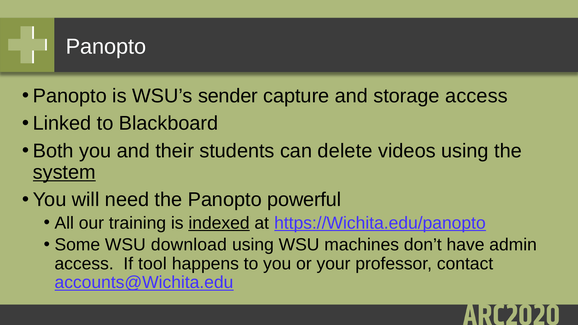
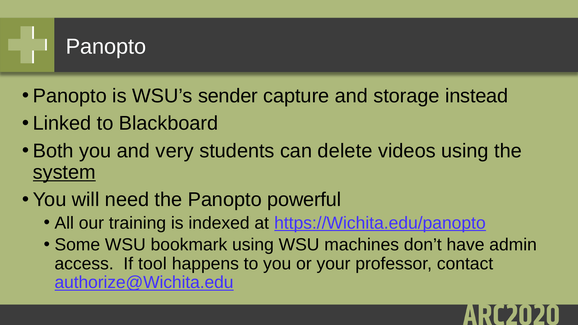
storage access: access -> instead (477, 96)
their: their -> very (175, 151)
indexed underline: present -> none (219, 223)
download: download -> bookmark (189, 245)
accounts@Wichita.edu: accounts@Wichita.edu -> authorize@Wichita.edu (144, 283)
